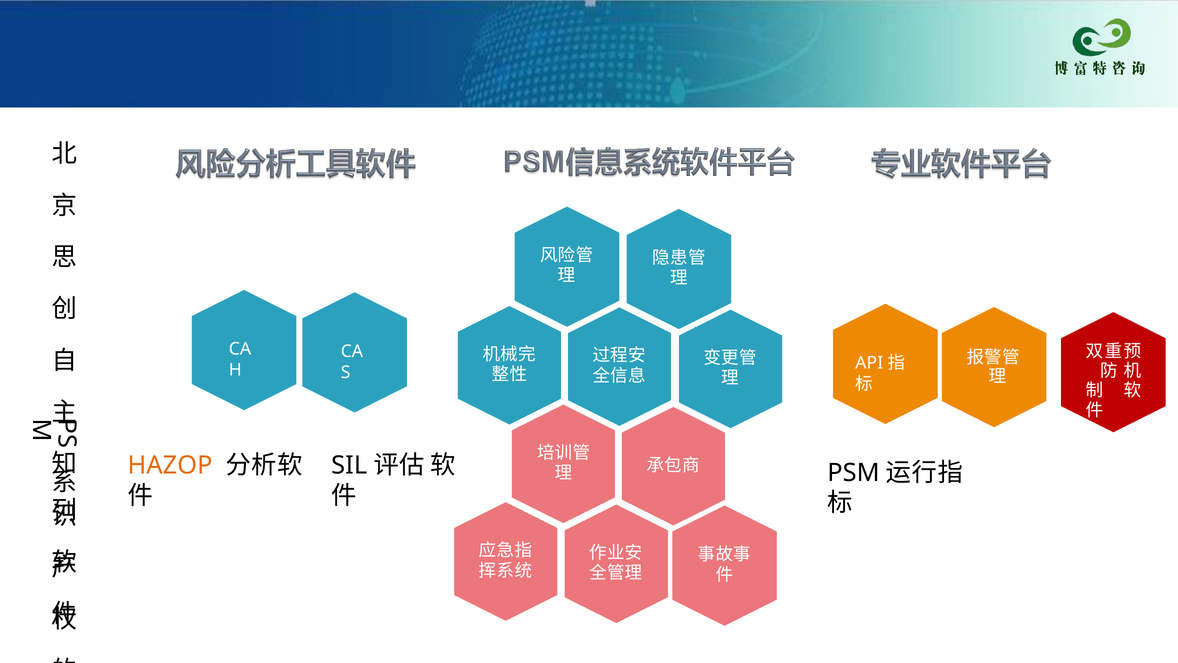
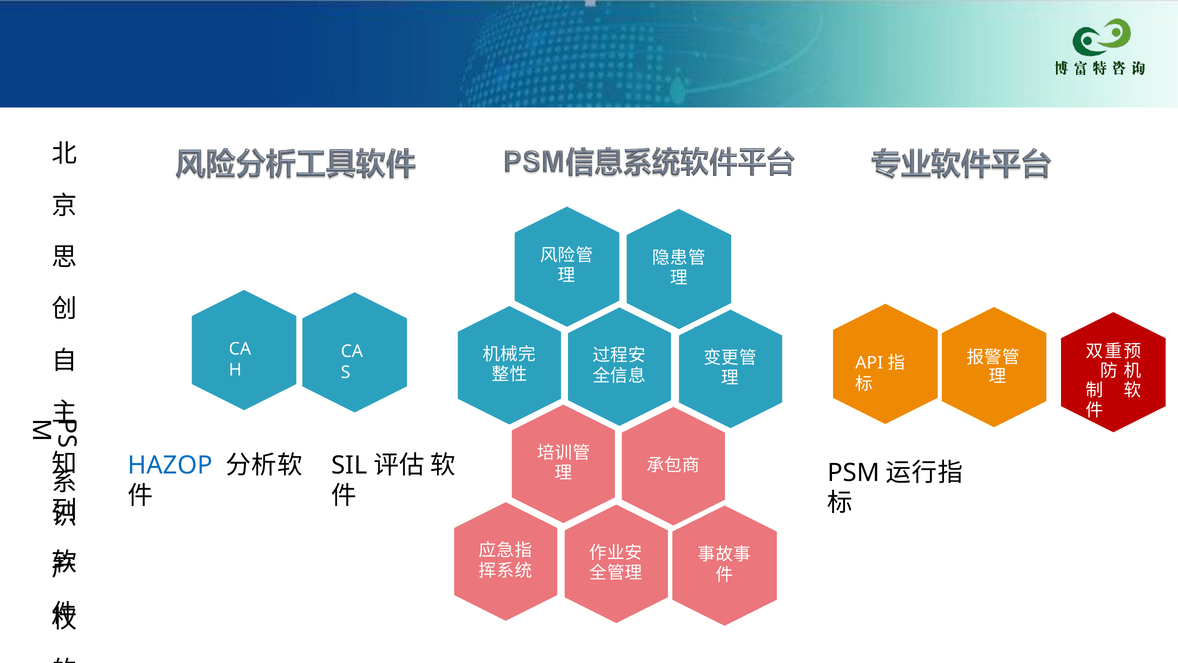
HAZOP colour: orange -> blue (170, 465)
